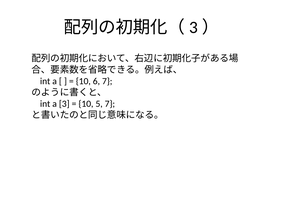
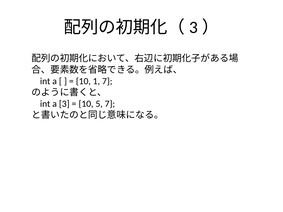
6: 6 -> 1 (96, 81)
